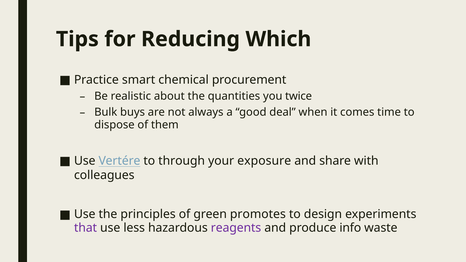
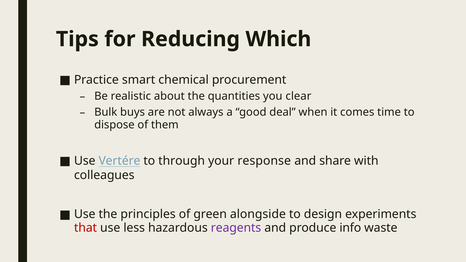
twice: twice -> clear (298, 96)
exposure: exposure -> response (264, 161)
promotes: promotes -> alongside (258, 214)
that colour: purple -> red (86, 228)
